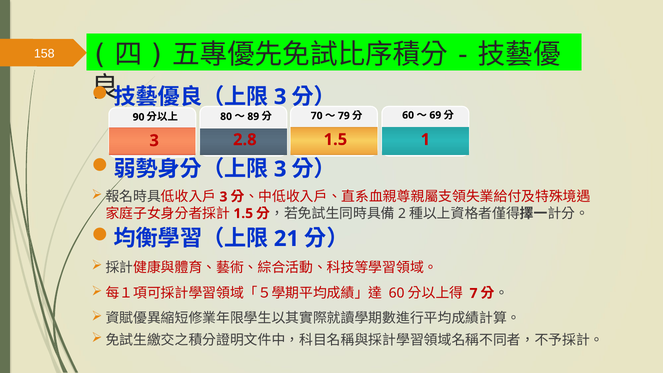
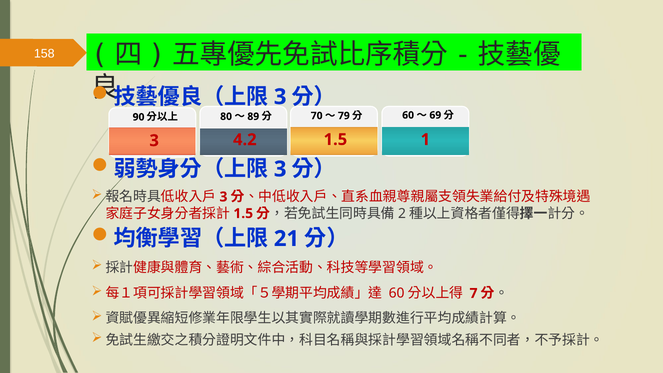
2.8: 2.8 -> 4.2 (245, 140)
